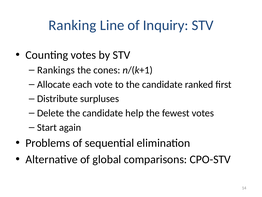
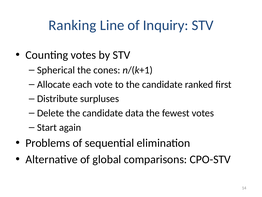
Rankings: Rankings -> Spherical (56, 70)
help: help -> data (134, 113)
